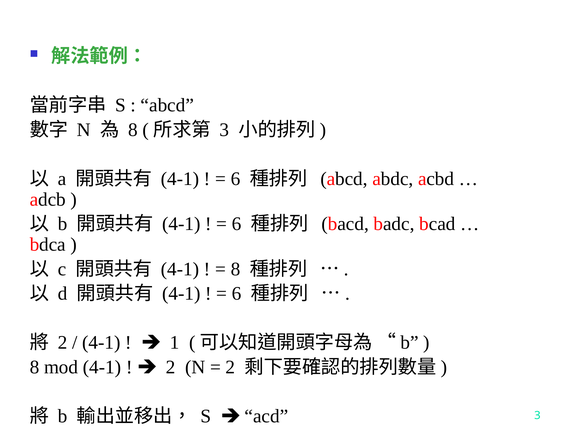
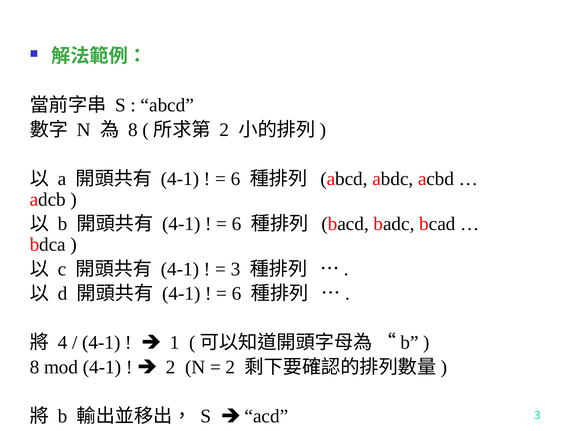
3: 3 -> 2 (224, 130)
8: 8 -> 3 (236, 269)
2: 2 -> 4 (62, 343)
